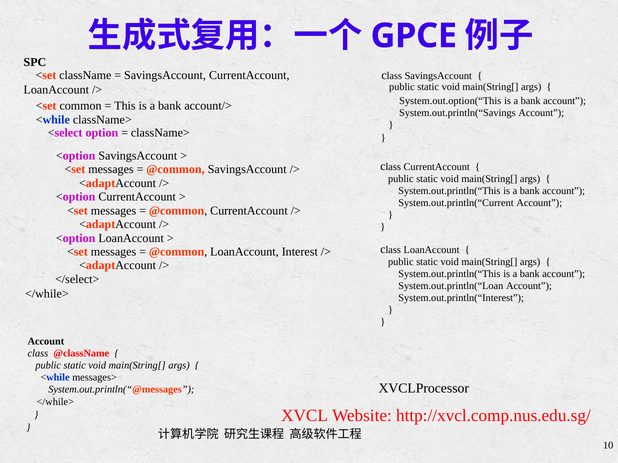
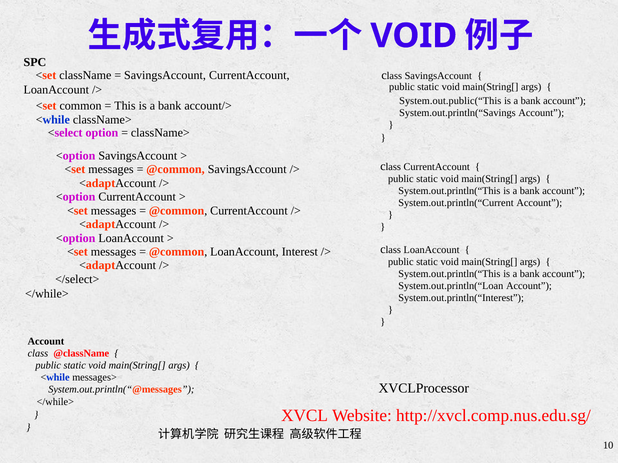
GPCE: GPCE -> VOID (414, 36)
System.out.option(“This: System.out.option(“This -> System.out.public(“This (450, 101)
